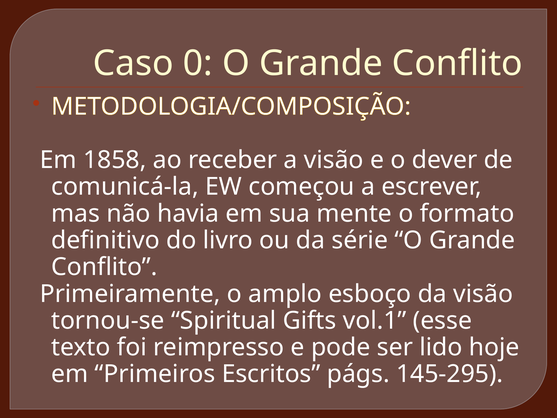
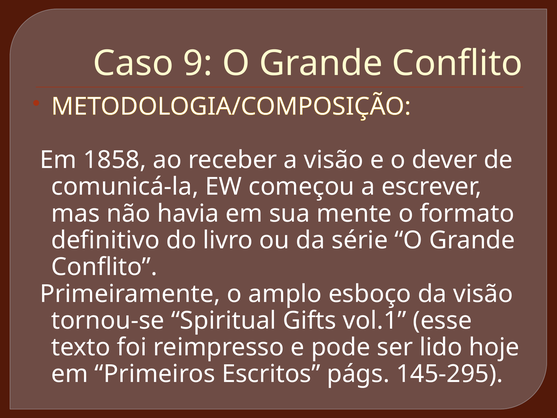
0: 0 -> 9 (198, 63)
